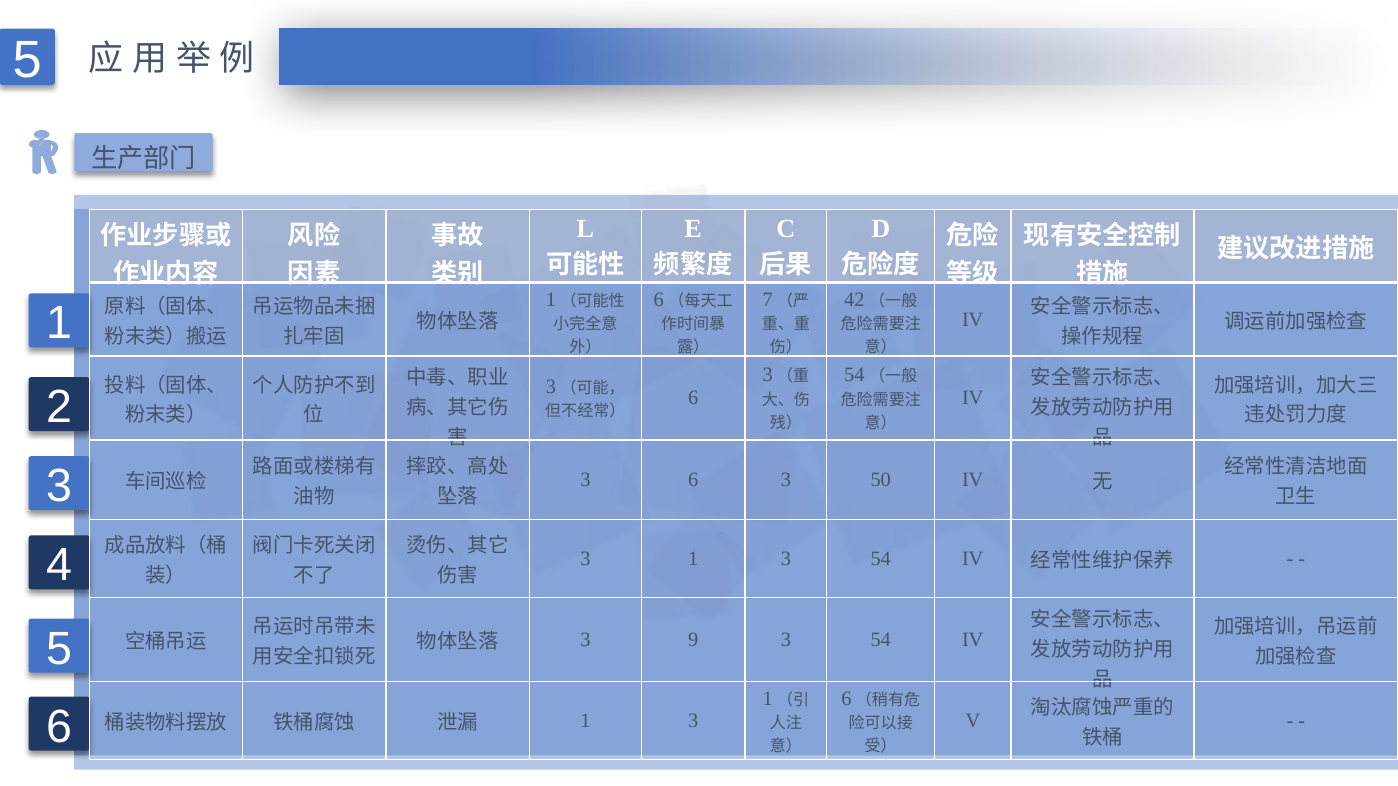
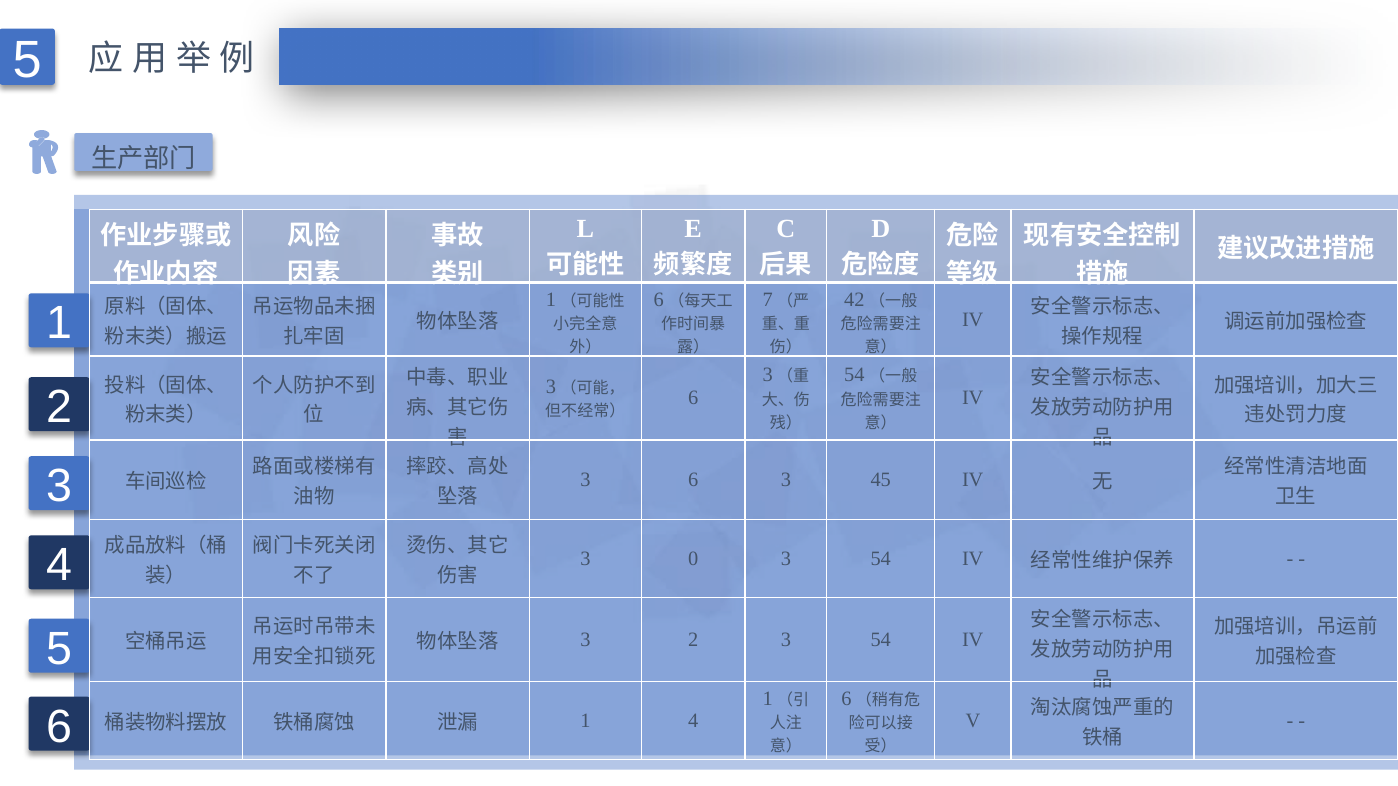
50: 50 -> 45 (881, 480)
1: 1 -> 0 (693, 559)
3 9: 9 -> 2 (693, 640)
3: 3 -> 4 (693, 721)
